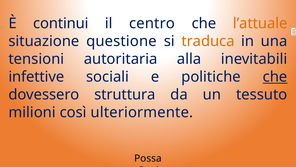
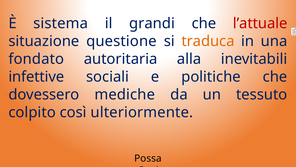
continui: continui -> sistema (61, 23)
centro: centro -> grandi (152, 23)
l’attuale colour: orange -> red (260, 23)
tensioni: tensioni -> fondato (36, 59)
che underline: present -> none (275, 77)
struttura: struttura -> mediche (125, 94)
milioni: milioni -> colpito (32, 112)
